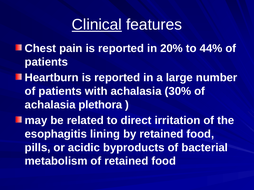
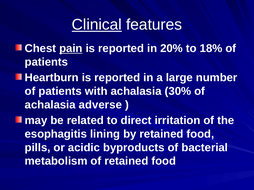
pain underline: none -> present (71, 49)
44%: 44% -> 18% (211, 49)
plethora: plethora -> adverse (100, 105)
